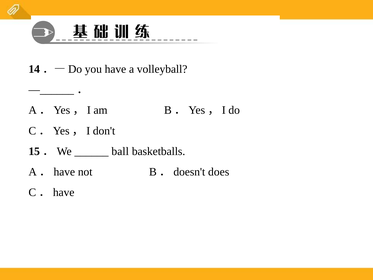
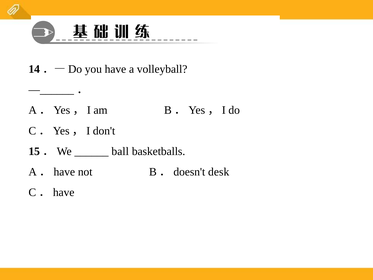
does: does -> desk (219, 172)
